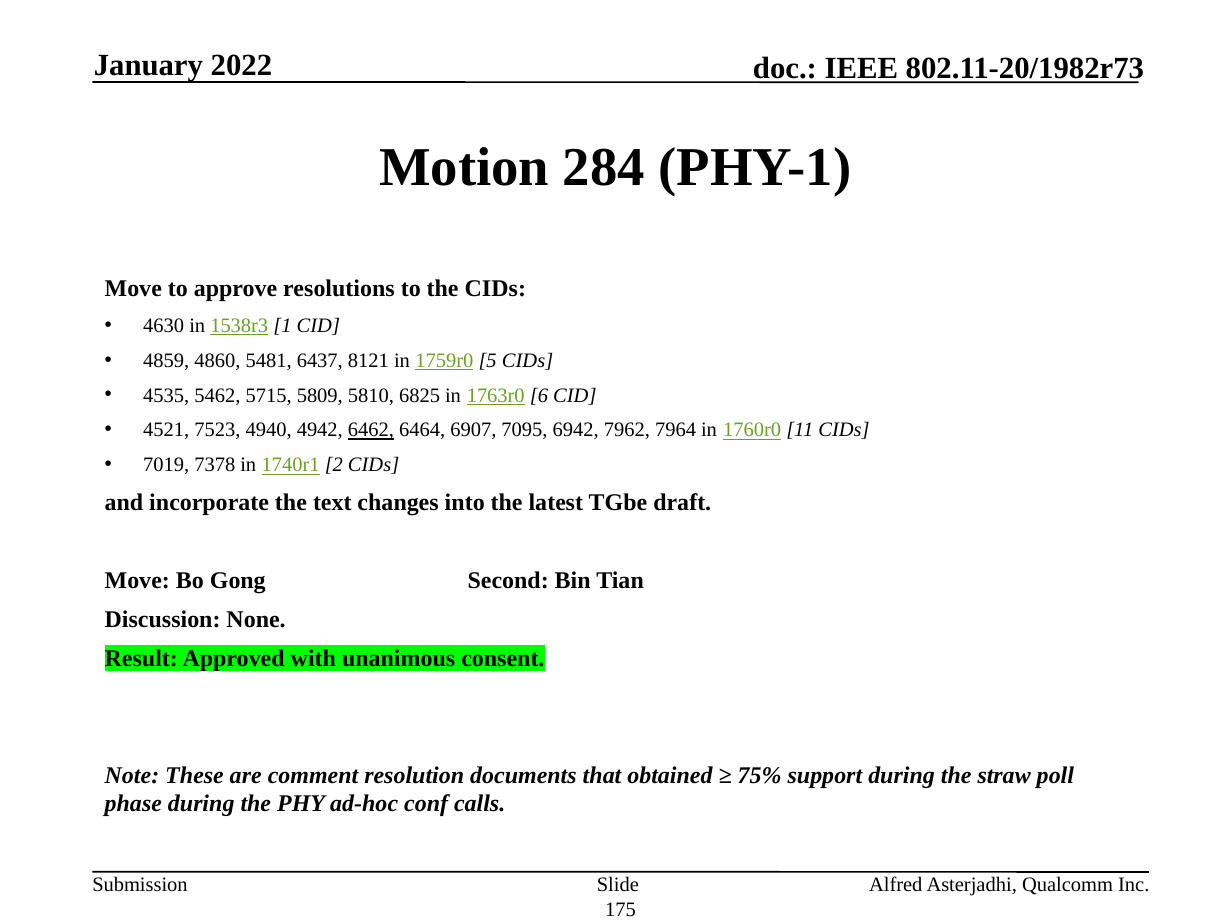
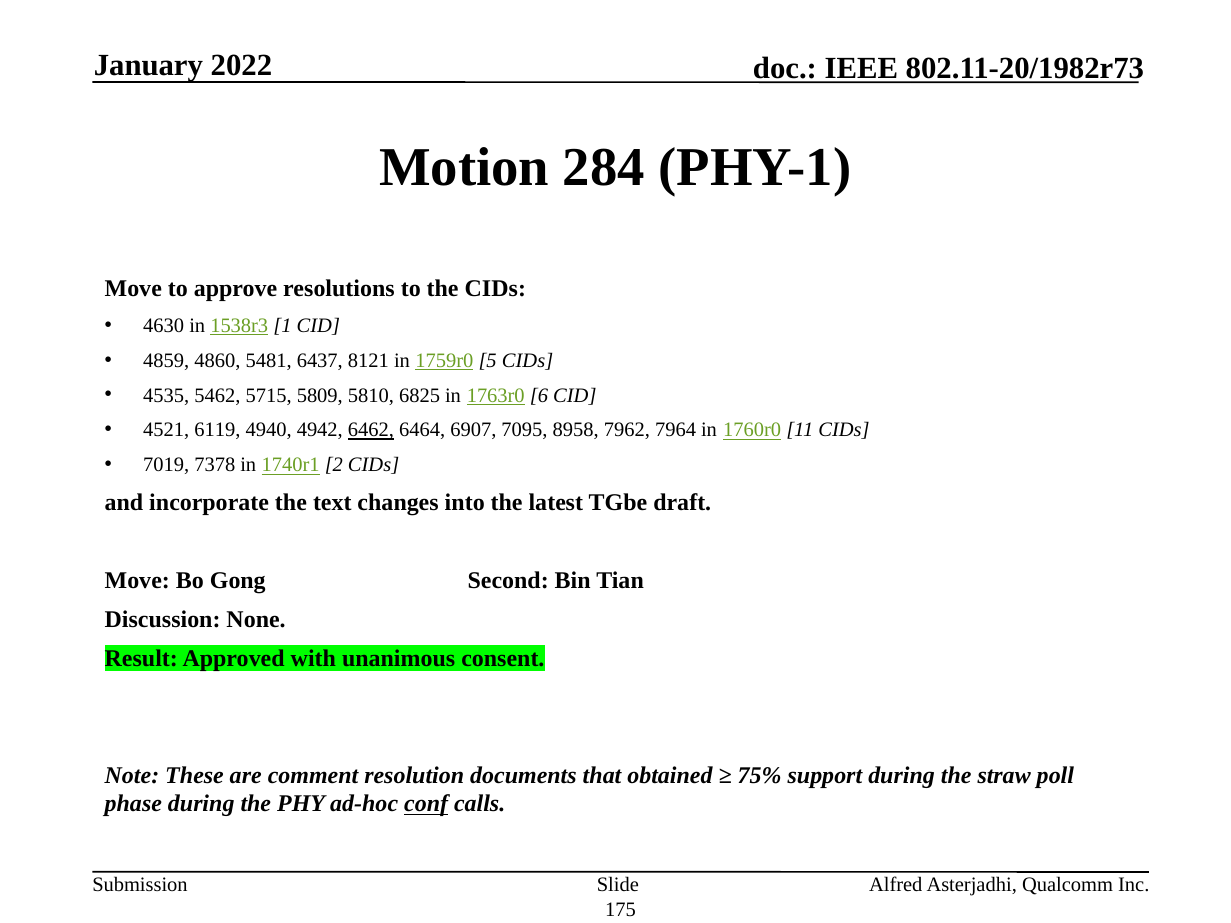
7523: 7523 -> 6119 (217, 430)
6942: 6942 -> 8958 (576, 430)
conf underline: none -> present (426, 804)
